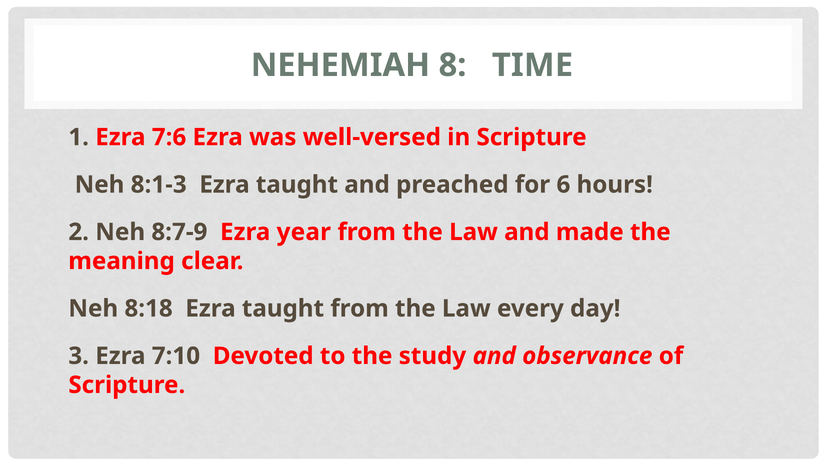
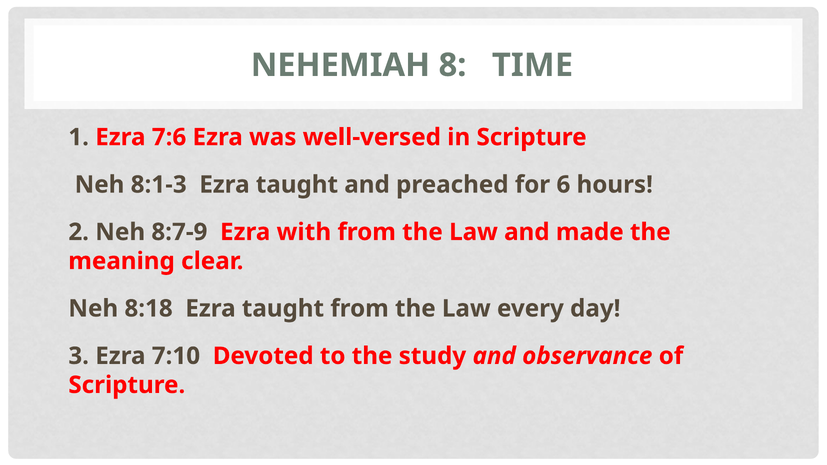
year: year -> with (304, 232)
